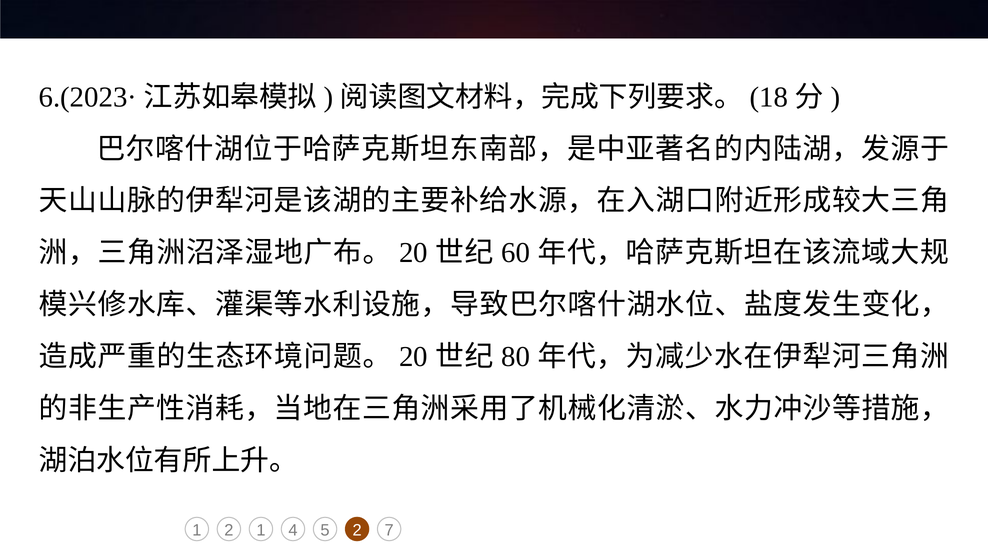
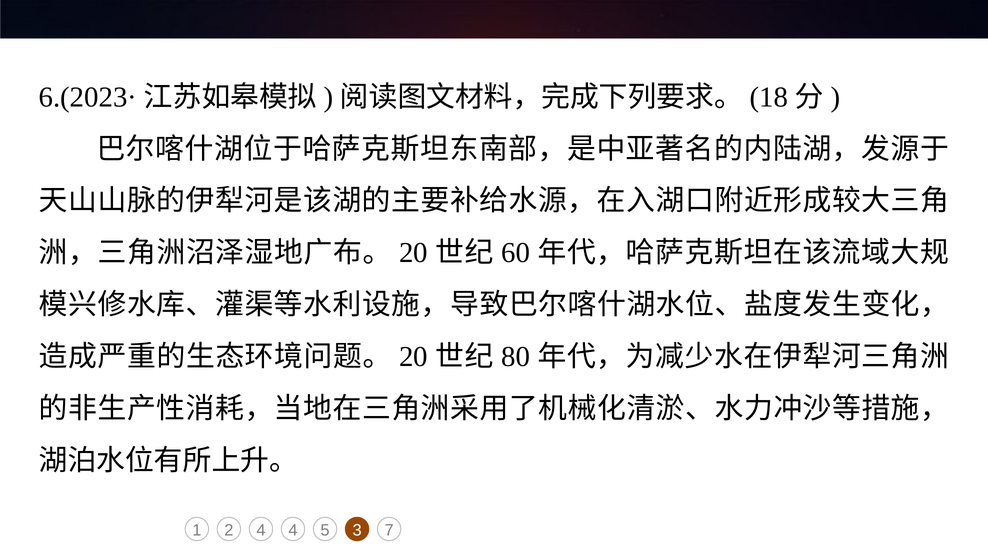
2 1: 1 -> 4 (261, 530)
5 2: 2 -> 3 (357, 530)
